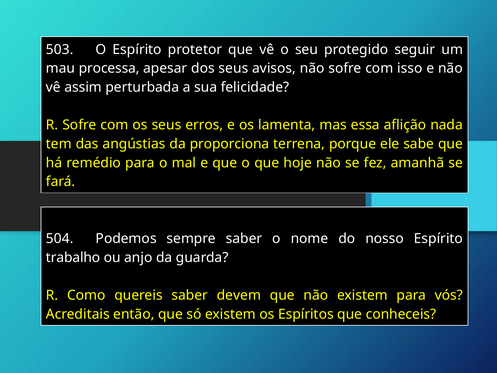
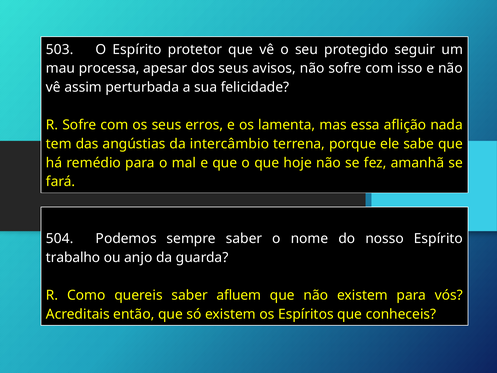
proporciona: proporciona -> intercâmbio (229, 144)
devem: devem -> afluem (239, 295)
